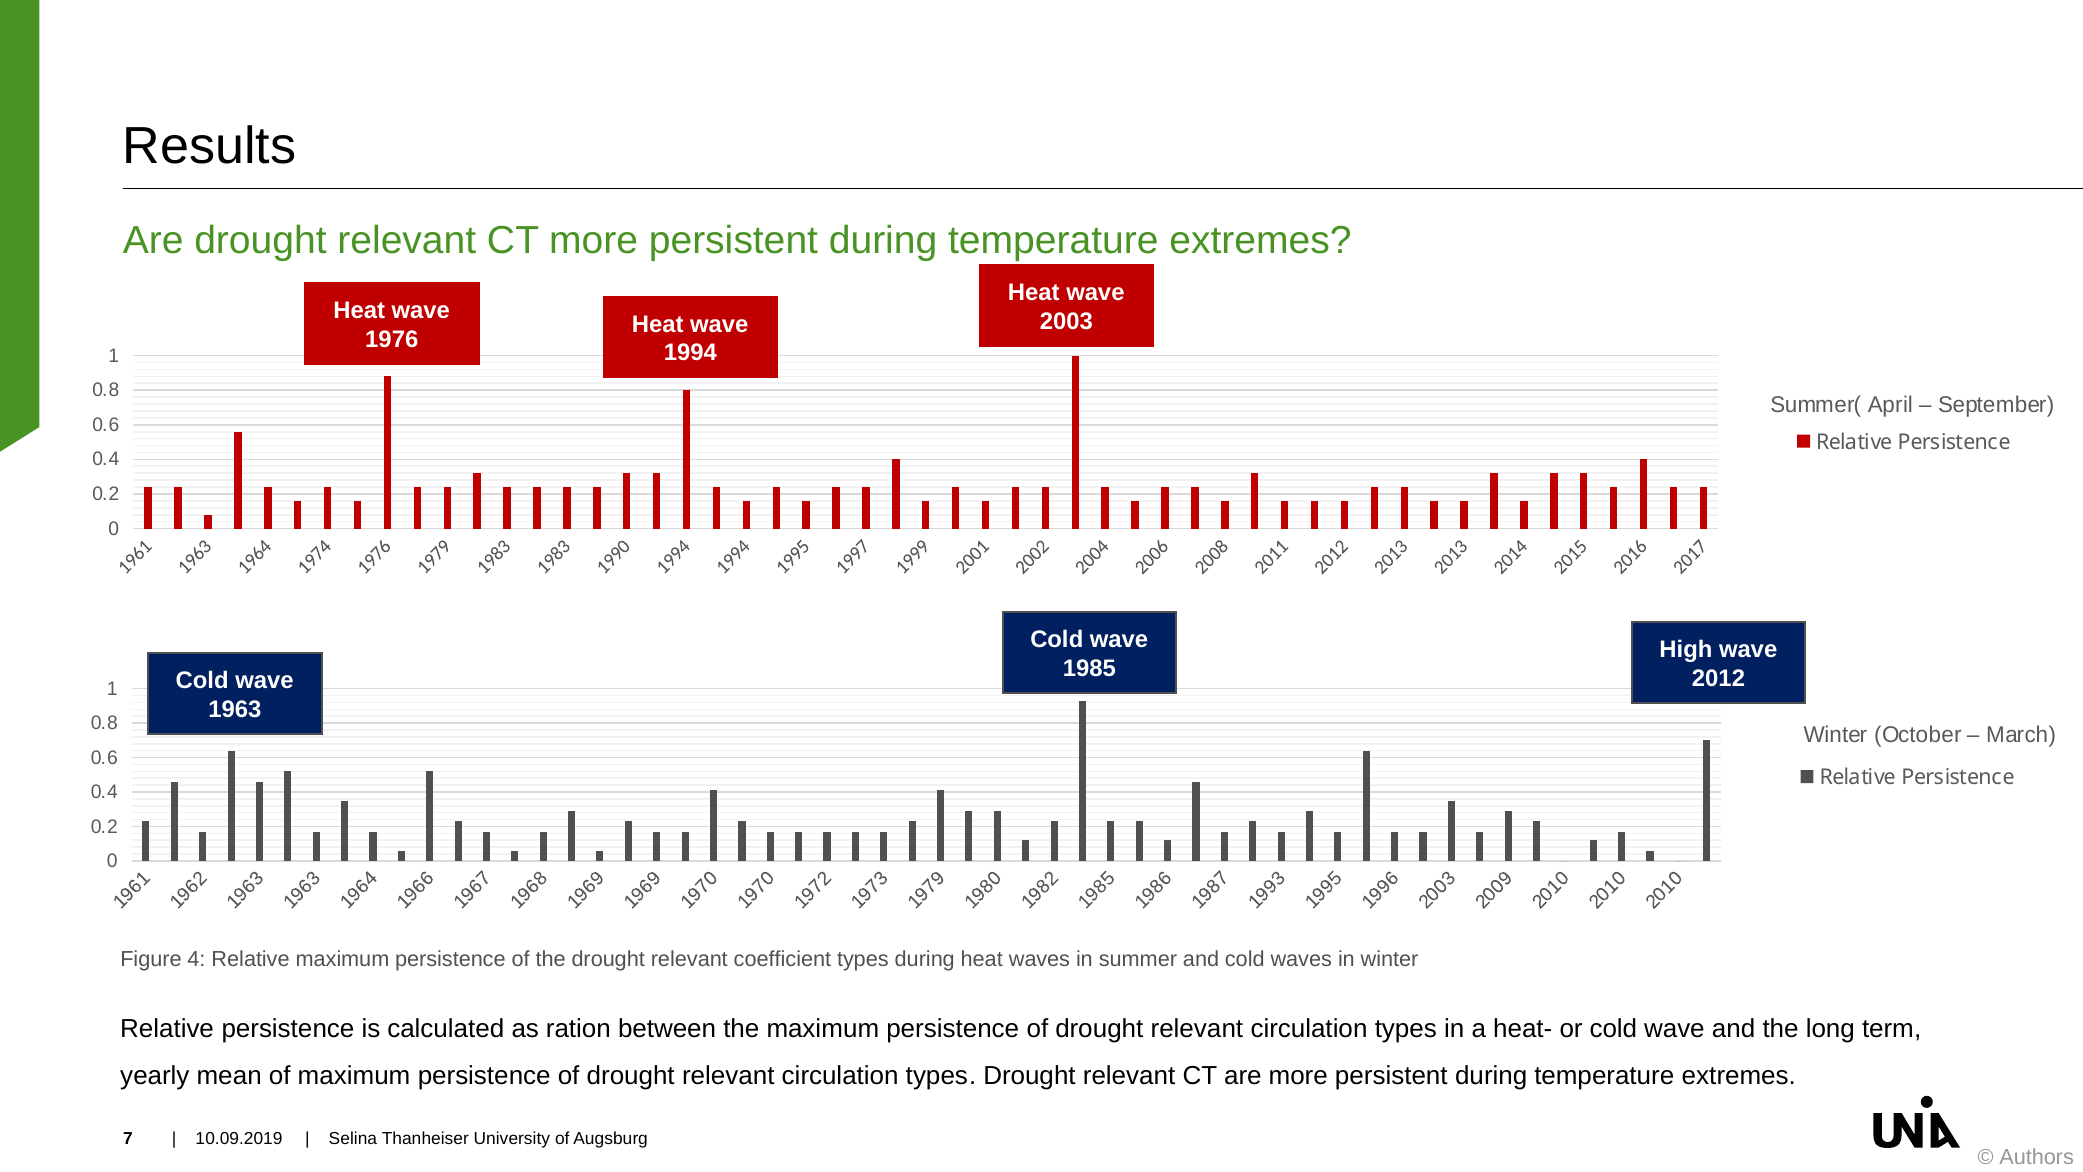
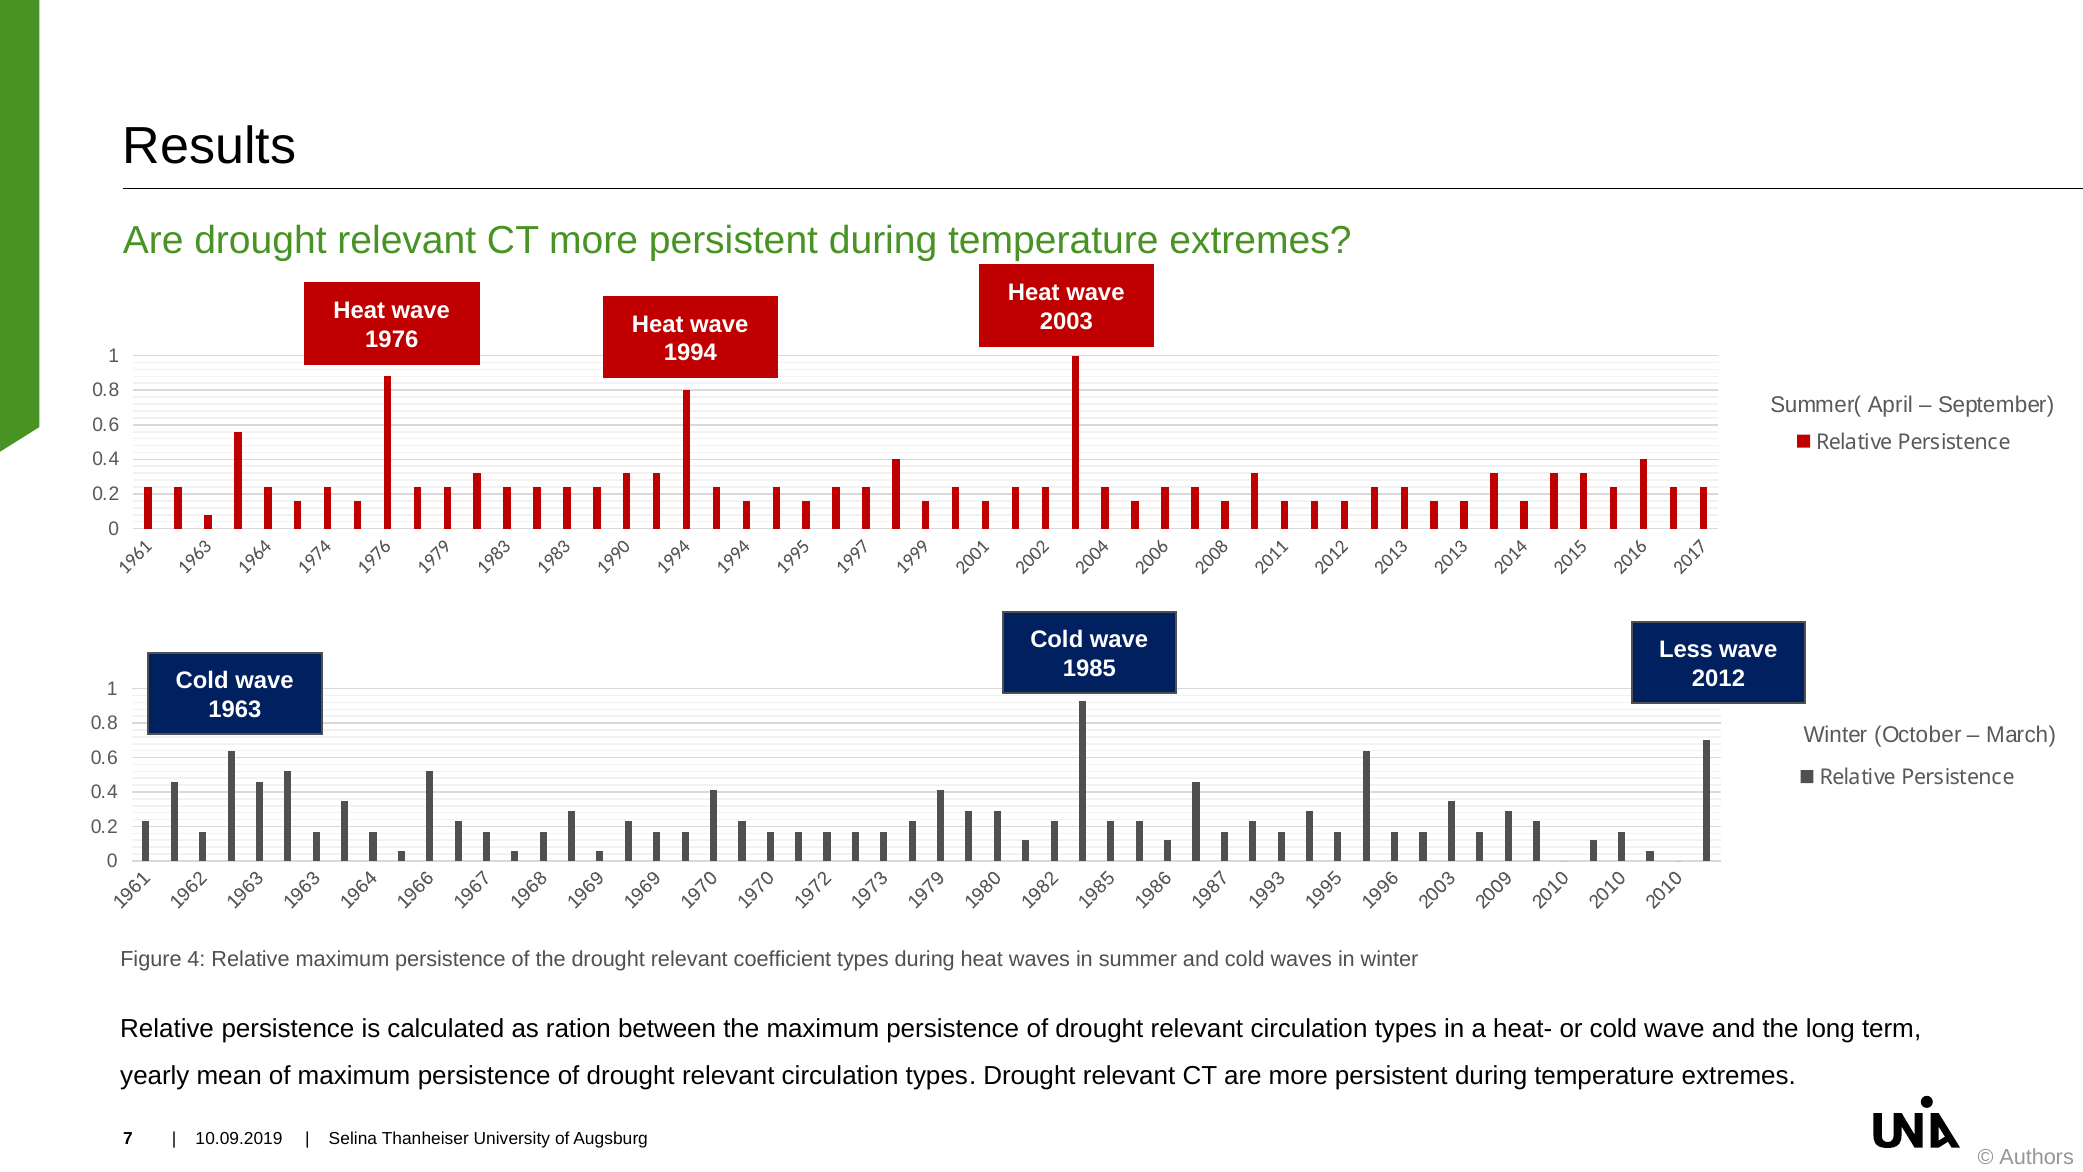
High: High -> Less (1686, 650)
